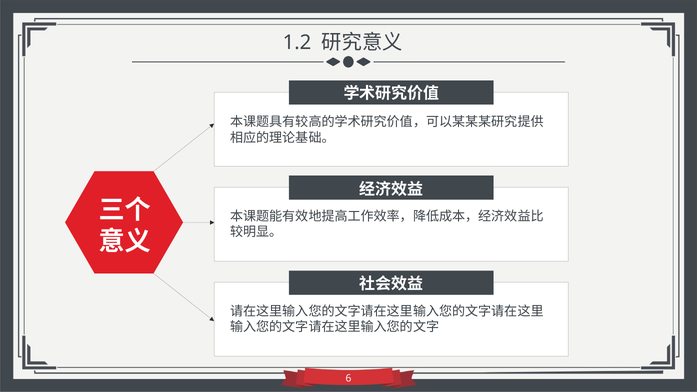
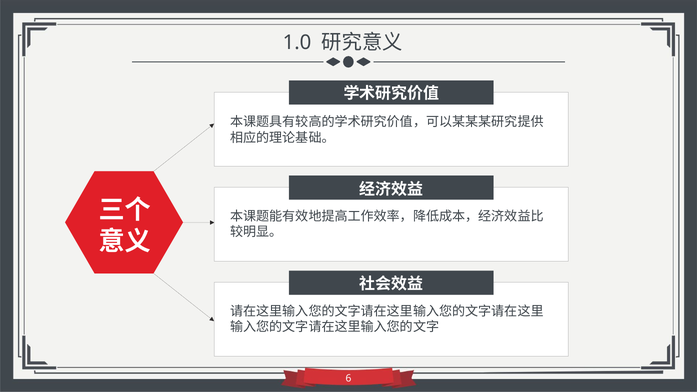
1.2: 1.2 -> 1.0 (297, 43)
